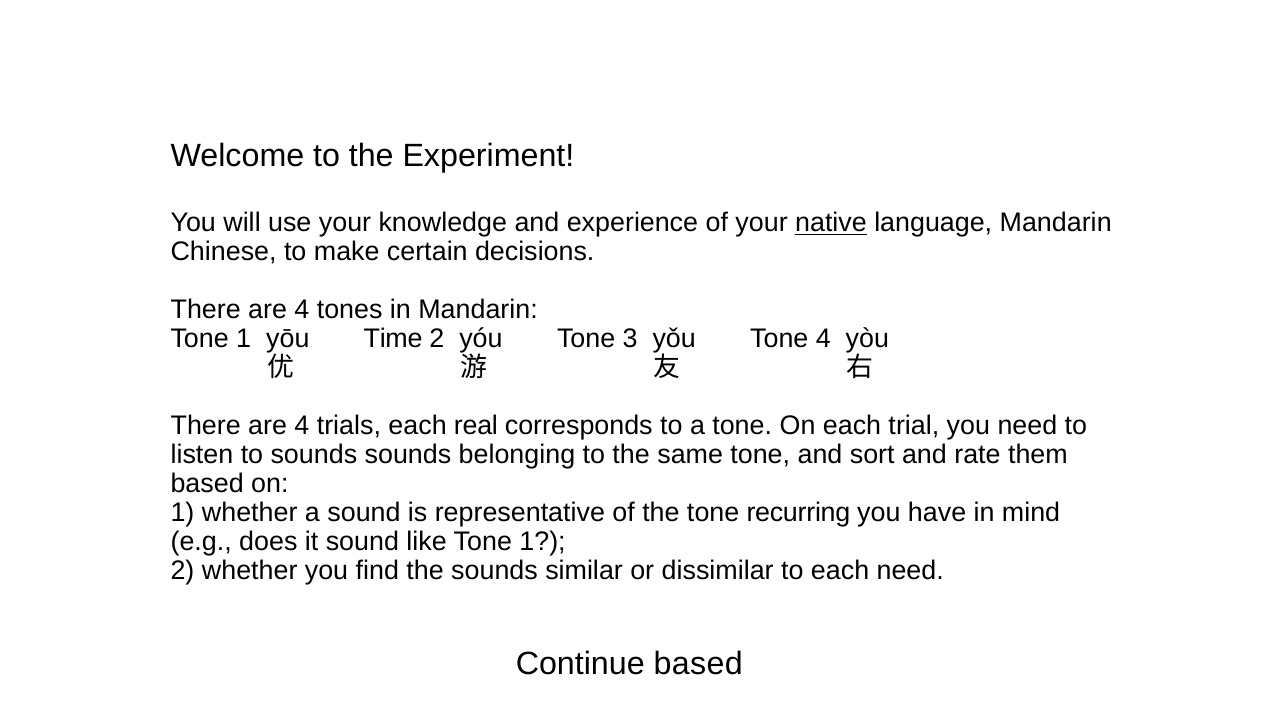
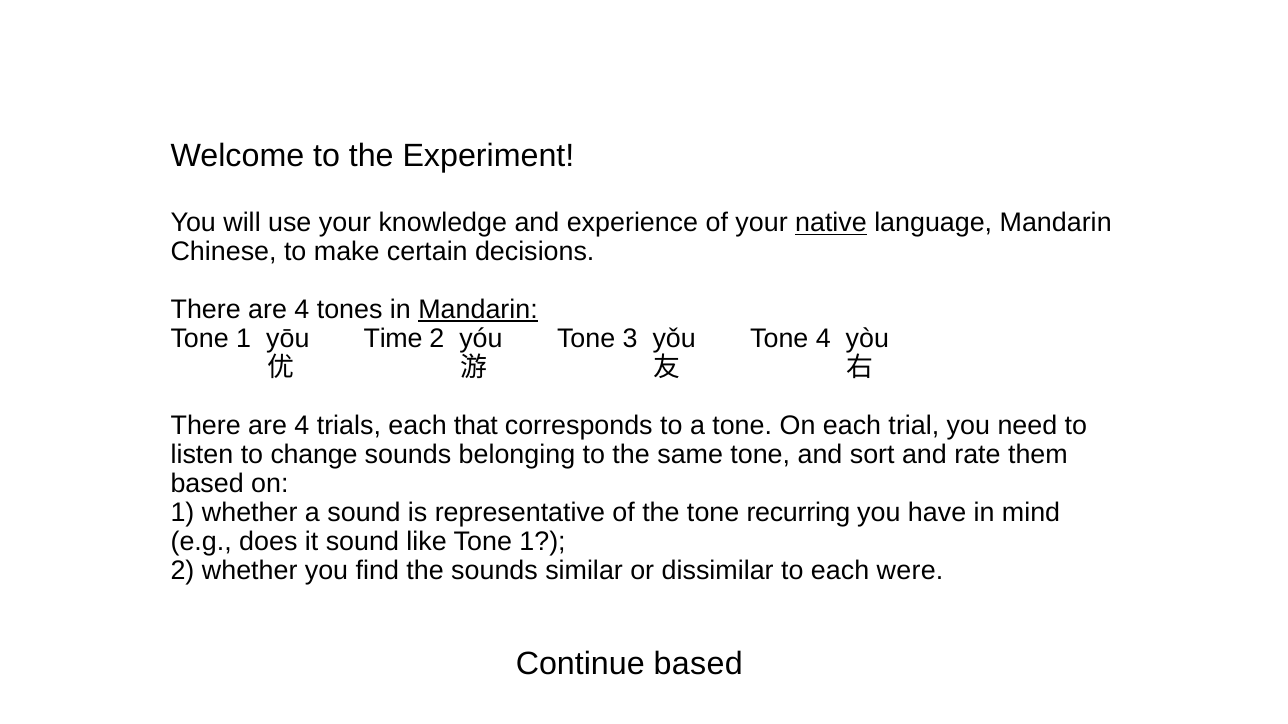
Mandarin underline: none -> present (478, 310)
real: real -> that (476, 426)
to sounds: sounds -> change (314, 455)
each need: need -> were (910, 571)
